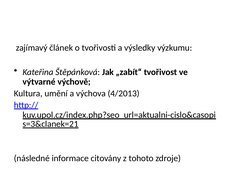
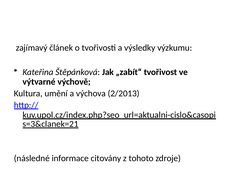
4/2013: 4/2013 -> 2/2013 (124, 93)
